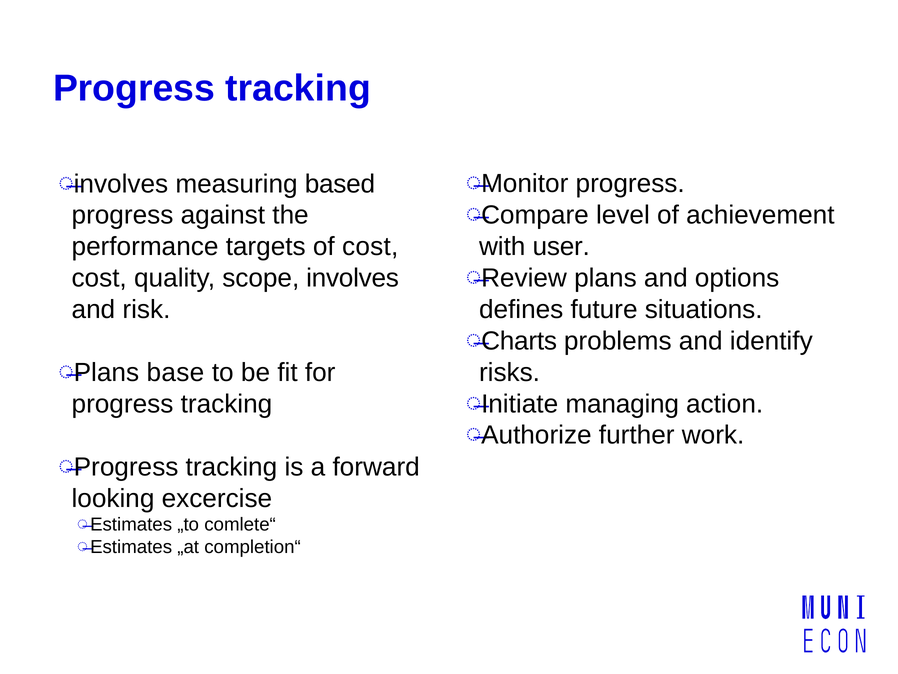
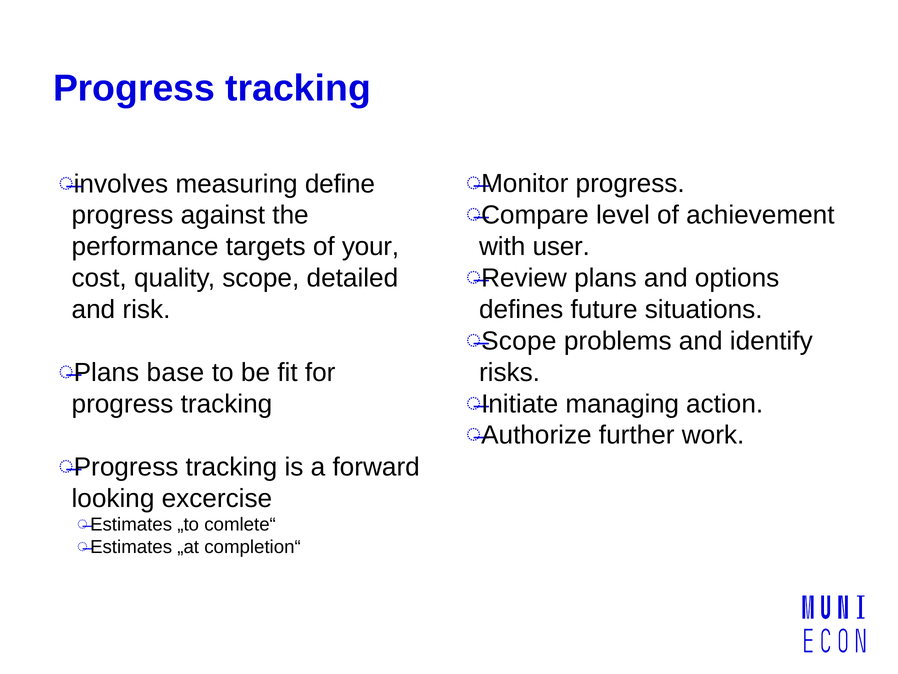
based: based -> define (340, 184)
of cost: cost -> your (370, 247)
scope involves: involves -> detailed (352, 278)
Charts: Charts -> Scope (519, 341)
